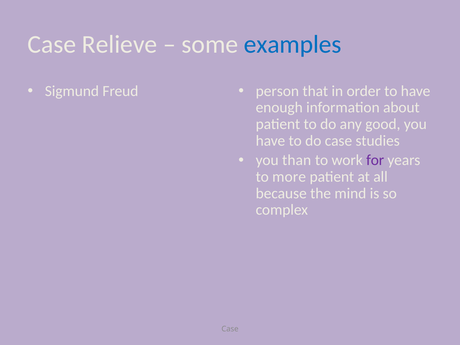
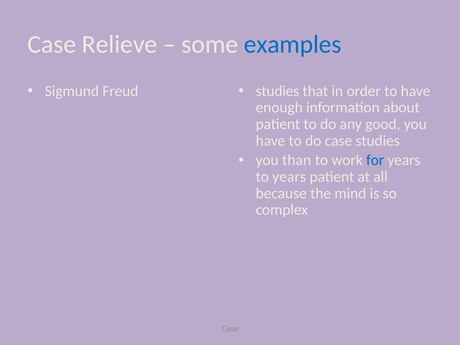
person: person -> studies (277, 91)
for colour: purple -> blue (375, 160)
to more: more -> years (289, 177)
